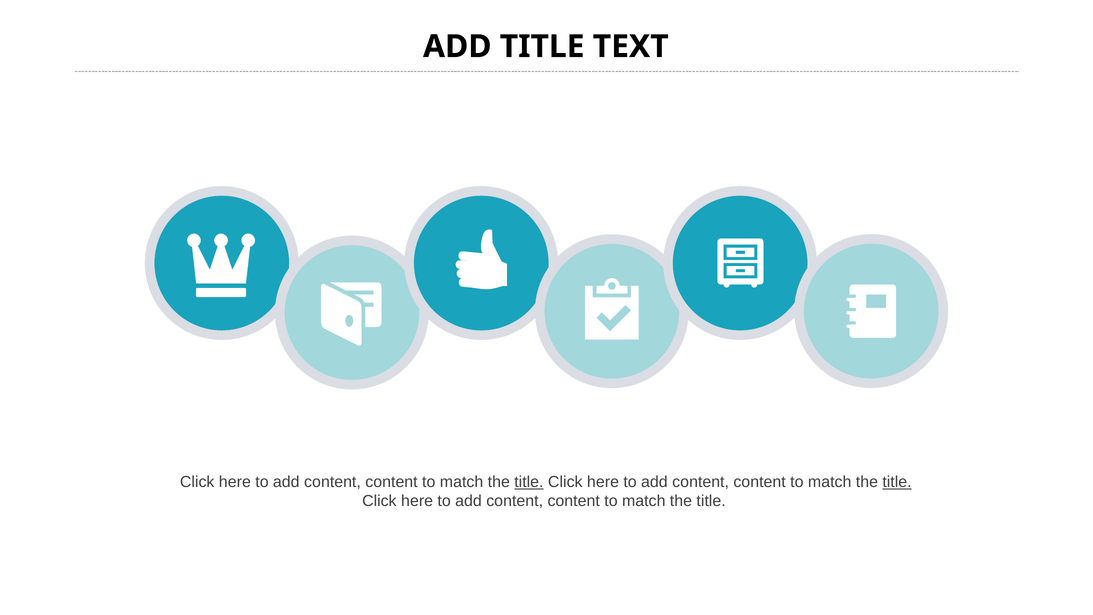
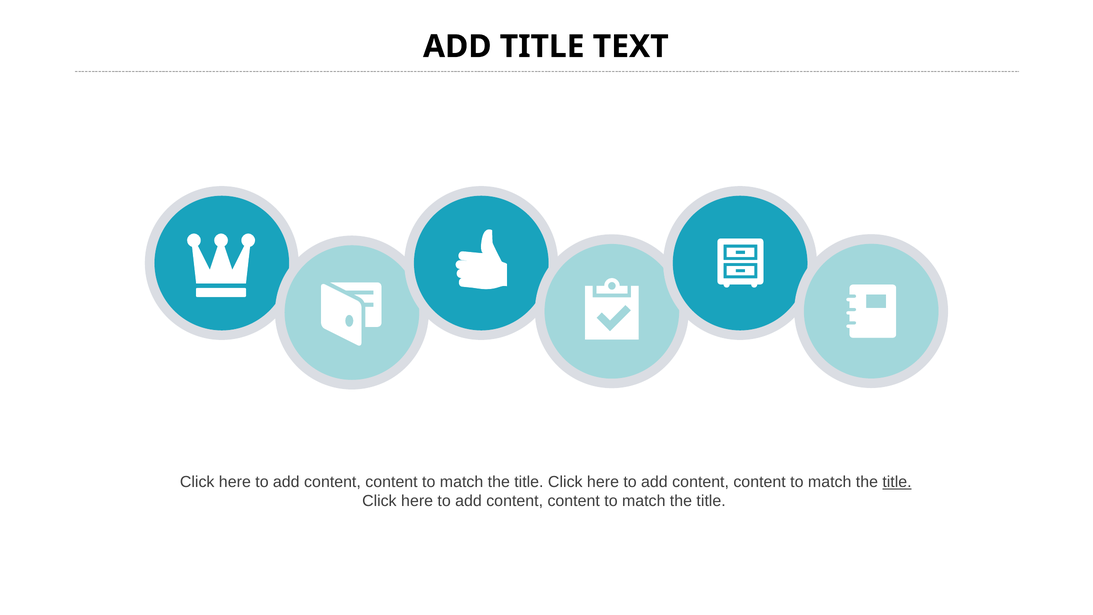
title underline: present -> none (529, 482)
